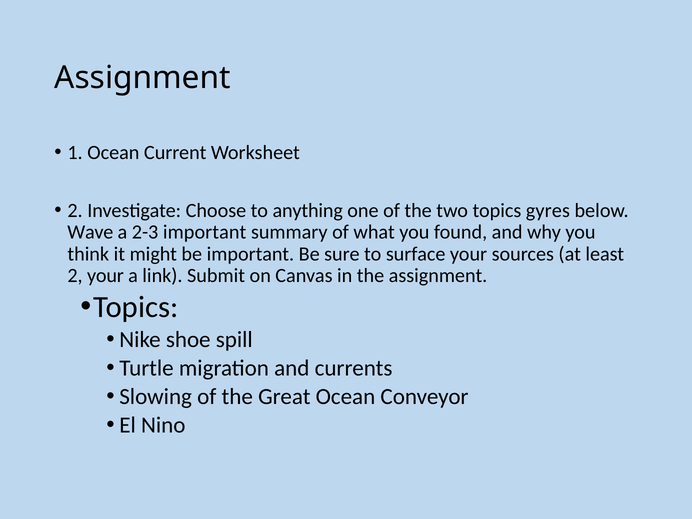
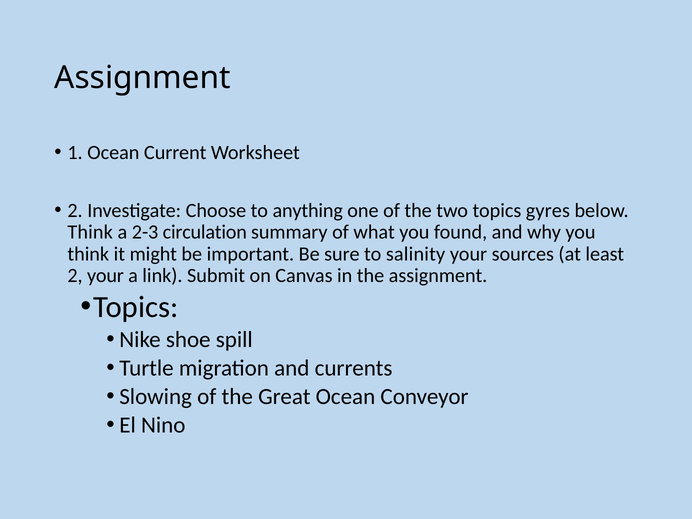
Wave: Wave -> Think (90, 232)
2-3 important: important -> circulation (205, 232)
surface: surface -> salinity (416, 254)
